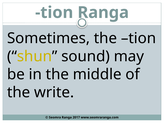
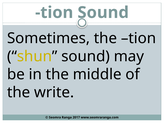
tion Ranga: Ranga -> Sound (103, 13)
